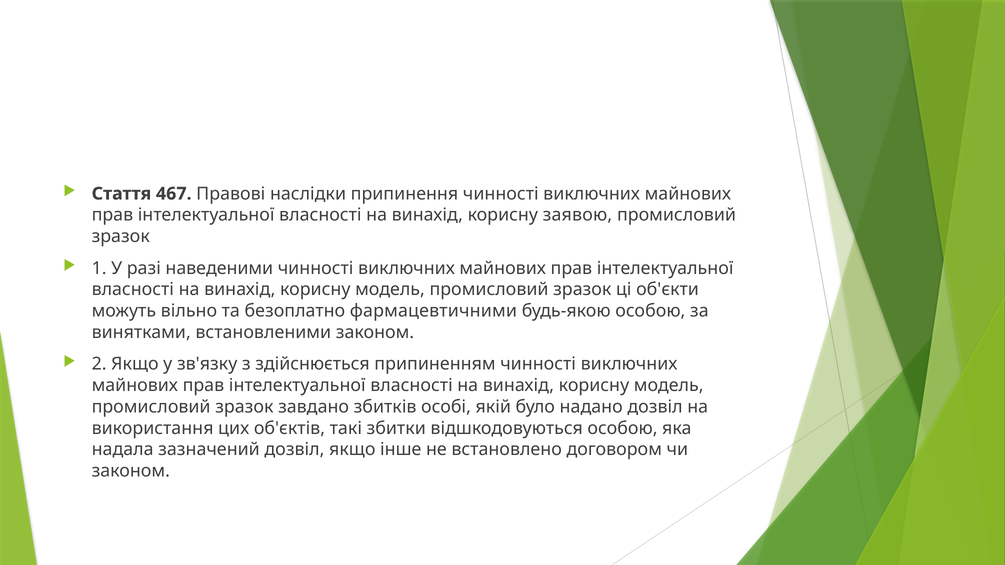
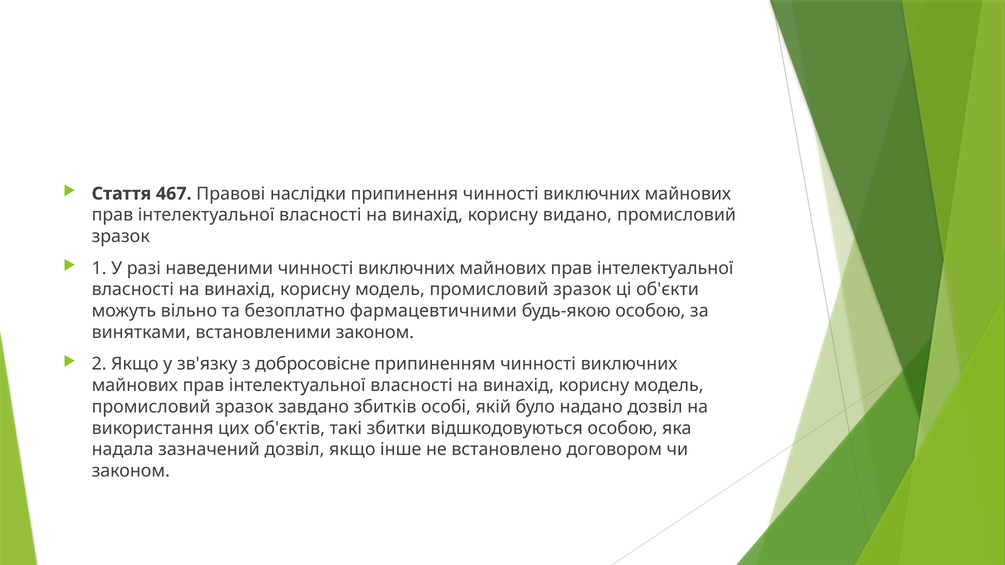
заявою: заявою -> видано (577, 215)
здійснюється: здійснюється -> добросовісне (313, 364)
